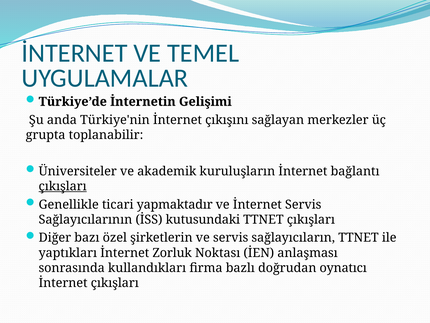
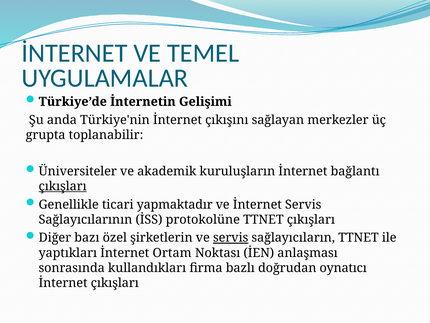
kutusundaki: kutusundaki -> protokolüne (203, 219)
servis underline: none -> present (231, 237)
Zorluk: Zorluk -> Ortam (172, 252)
